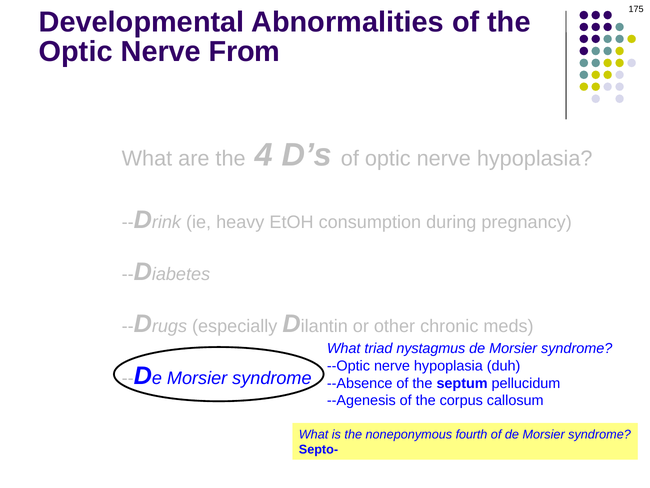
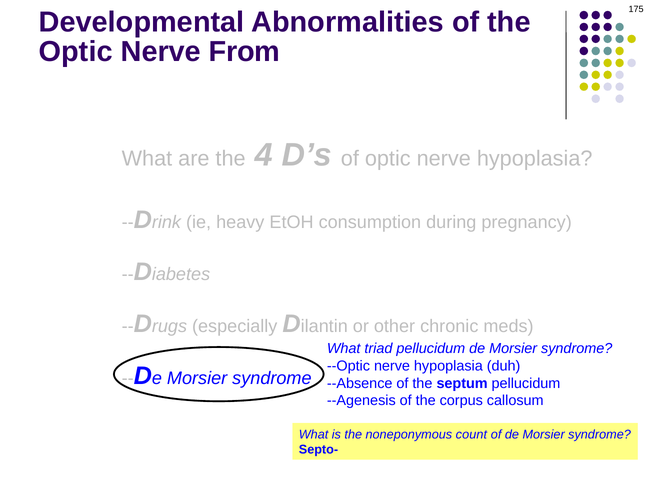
triad nystagmus: nystagmus -> pellucidum (431, 348)
fourth: fourth -> count (471, 434)
